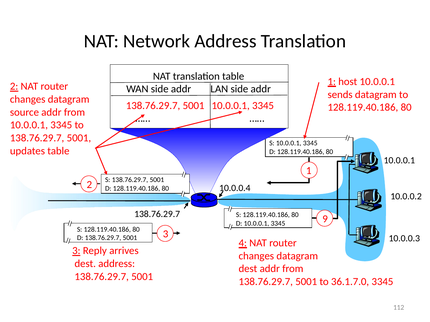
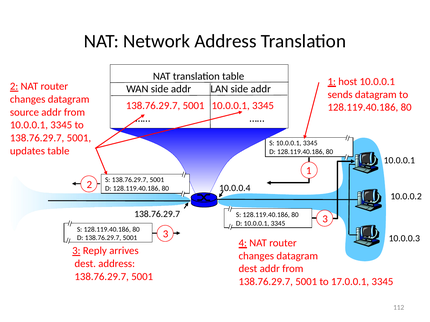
3345 9: 9 -> 3 (325, 219)
36.1.7.0: 36.1.7.0 -> 17.0.0.1 (350, 282)
